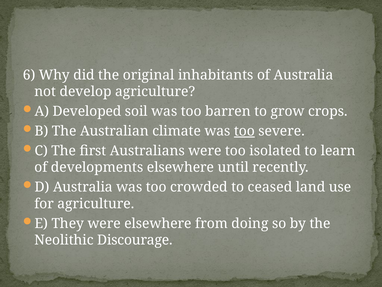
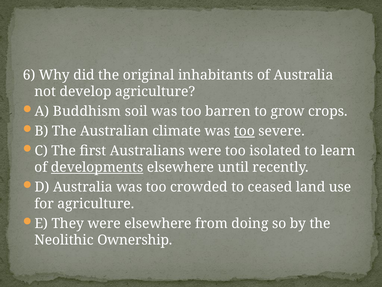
Developed: Developed -> Buddhism (87, 111)
developments underline: none -> present (97, 167)
Discourage: Discourage -> Ownership (135, 240)
